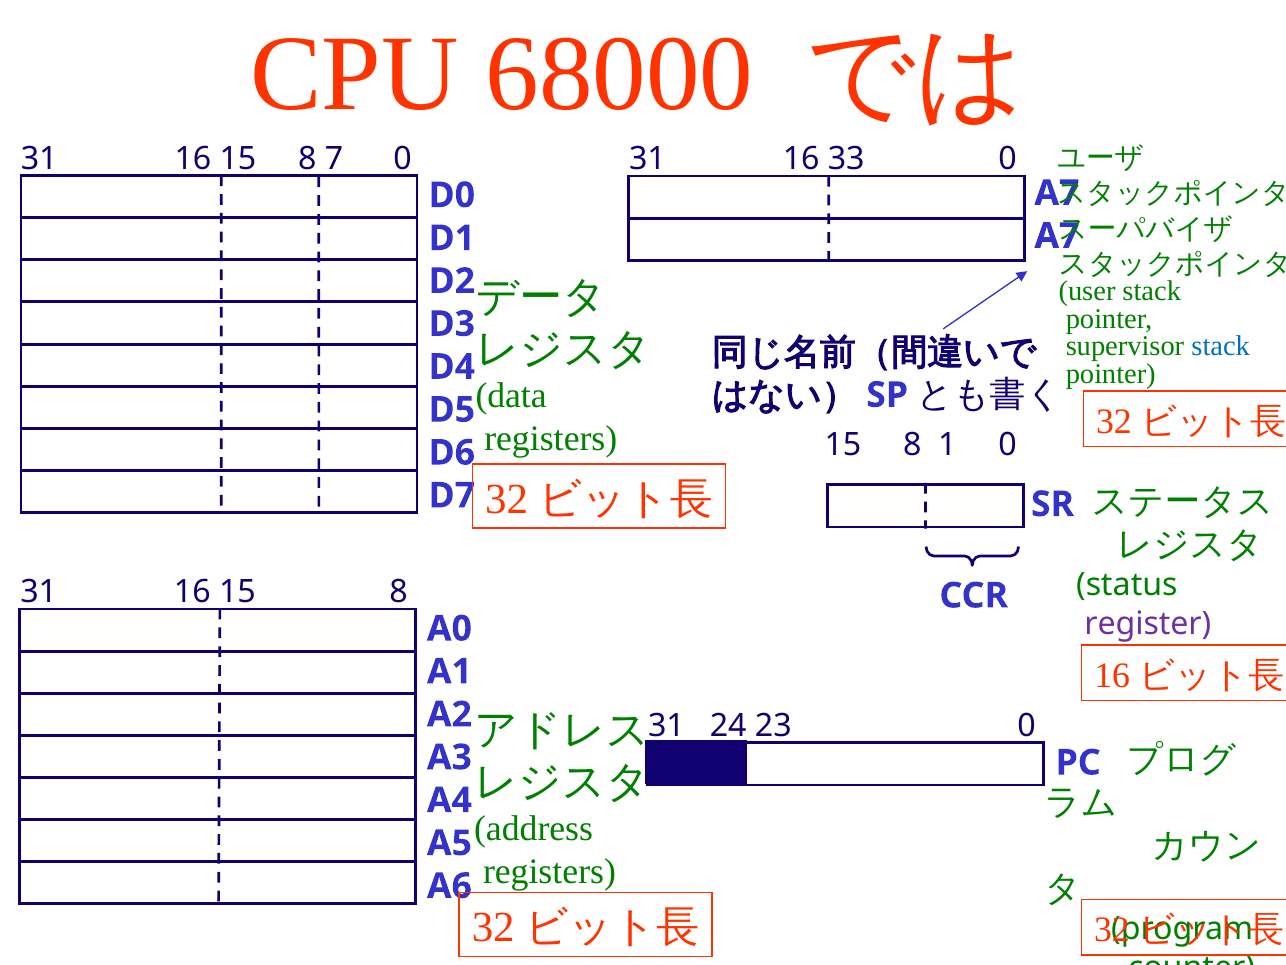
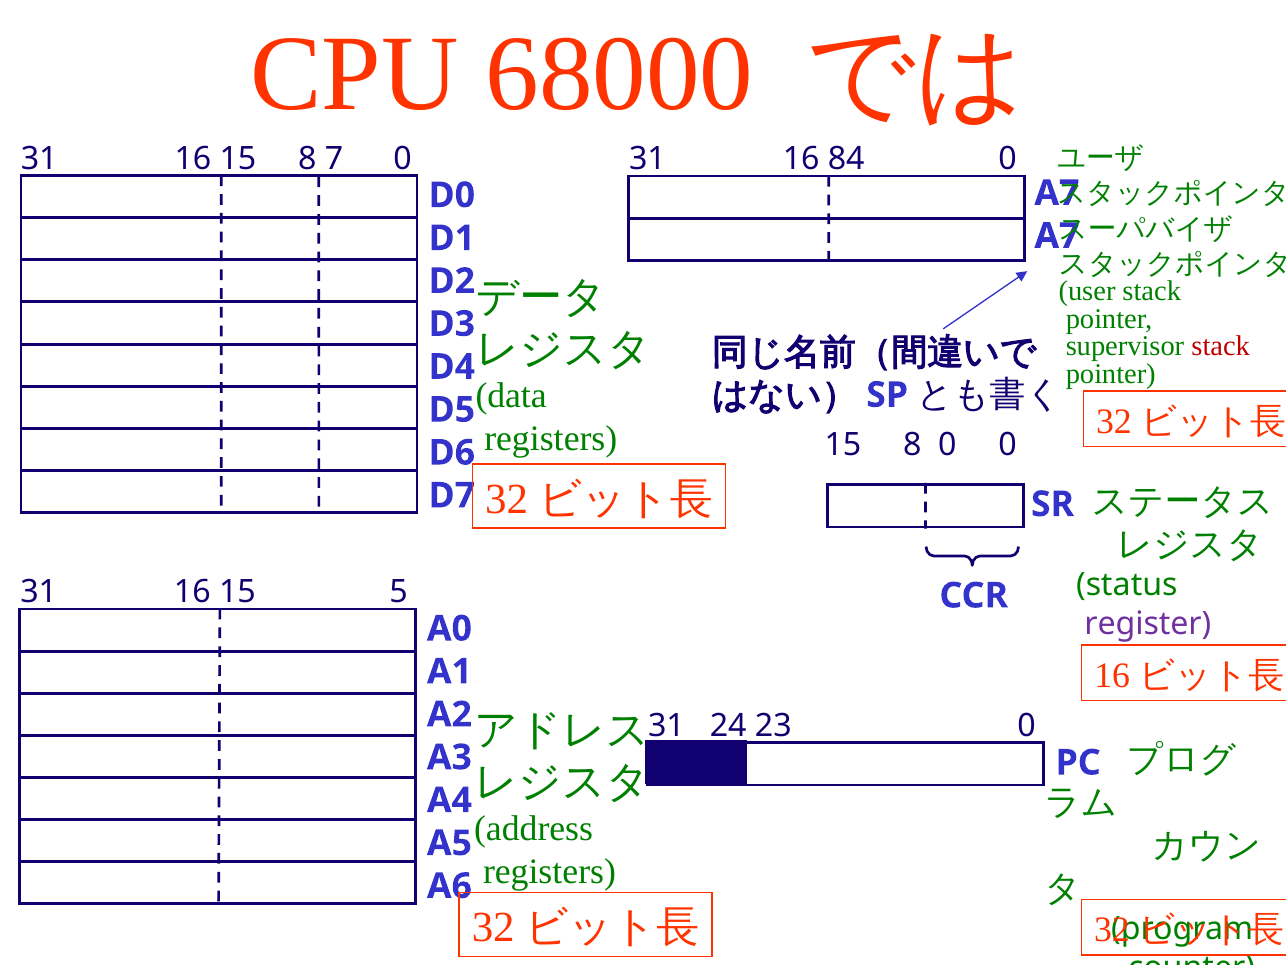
33: 33 -> 84 (846, 159)
stack colour: blue -> red (1221, 346)
8 1: 1 -> 0 (947, 445)
8: 8 -> 5 (399, 592)
